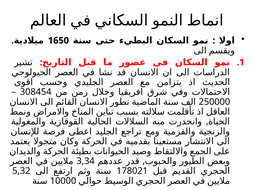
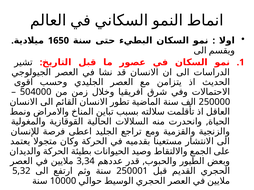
308454: 308454 -> 504000 (36, 92)
178021: 178021 -> 250001 (132, 171)
